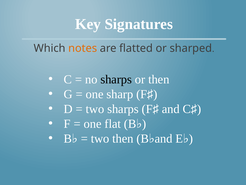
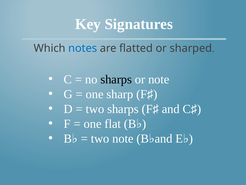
notes colour: orange -> blue (83, 48)
or then: then -> note (159, 79)
two then: then -> note (123, 138)
